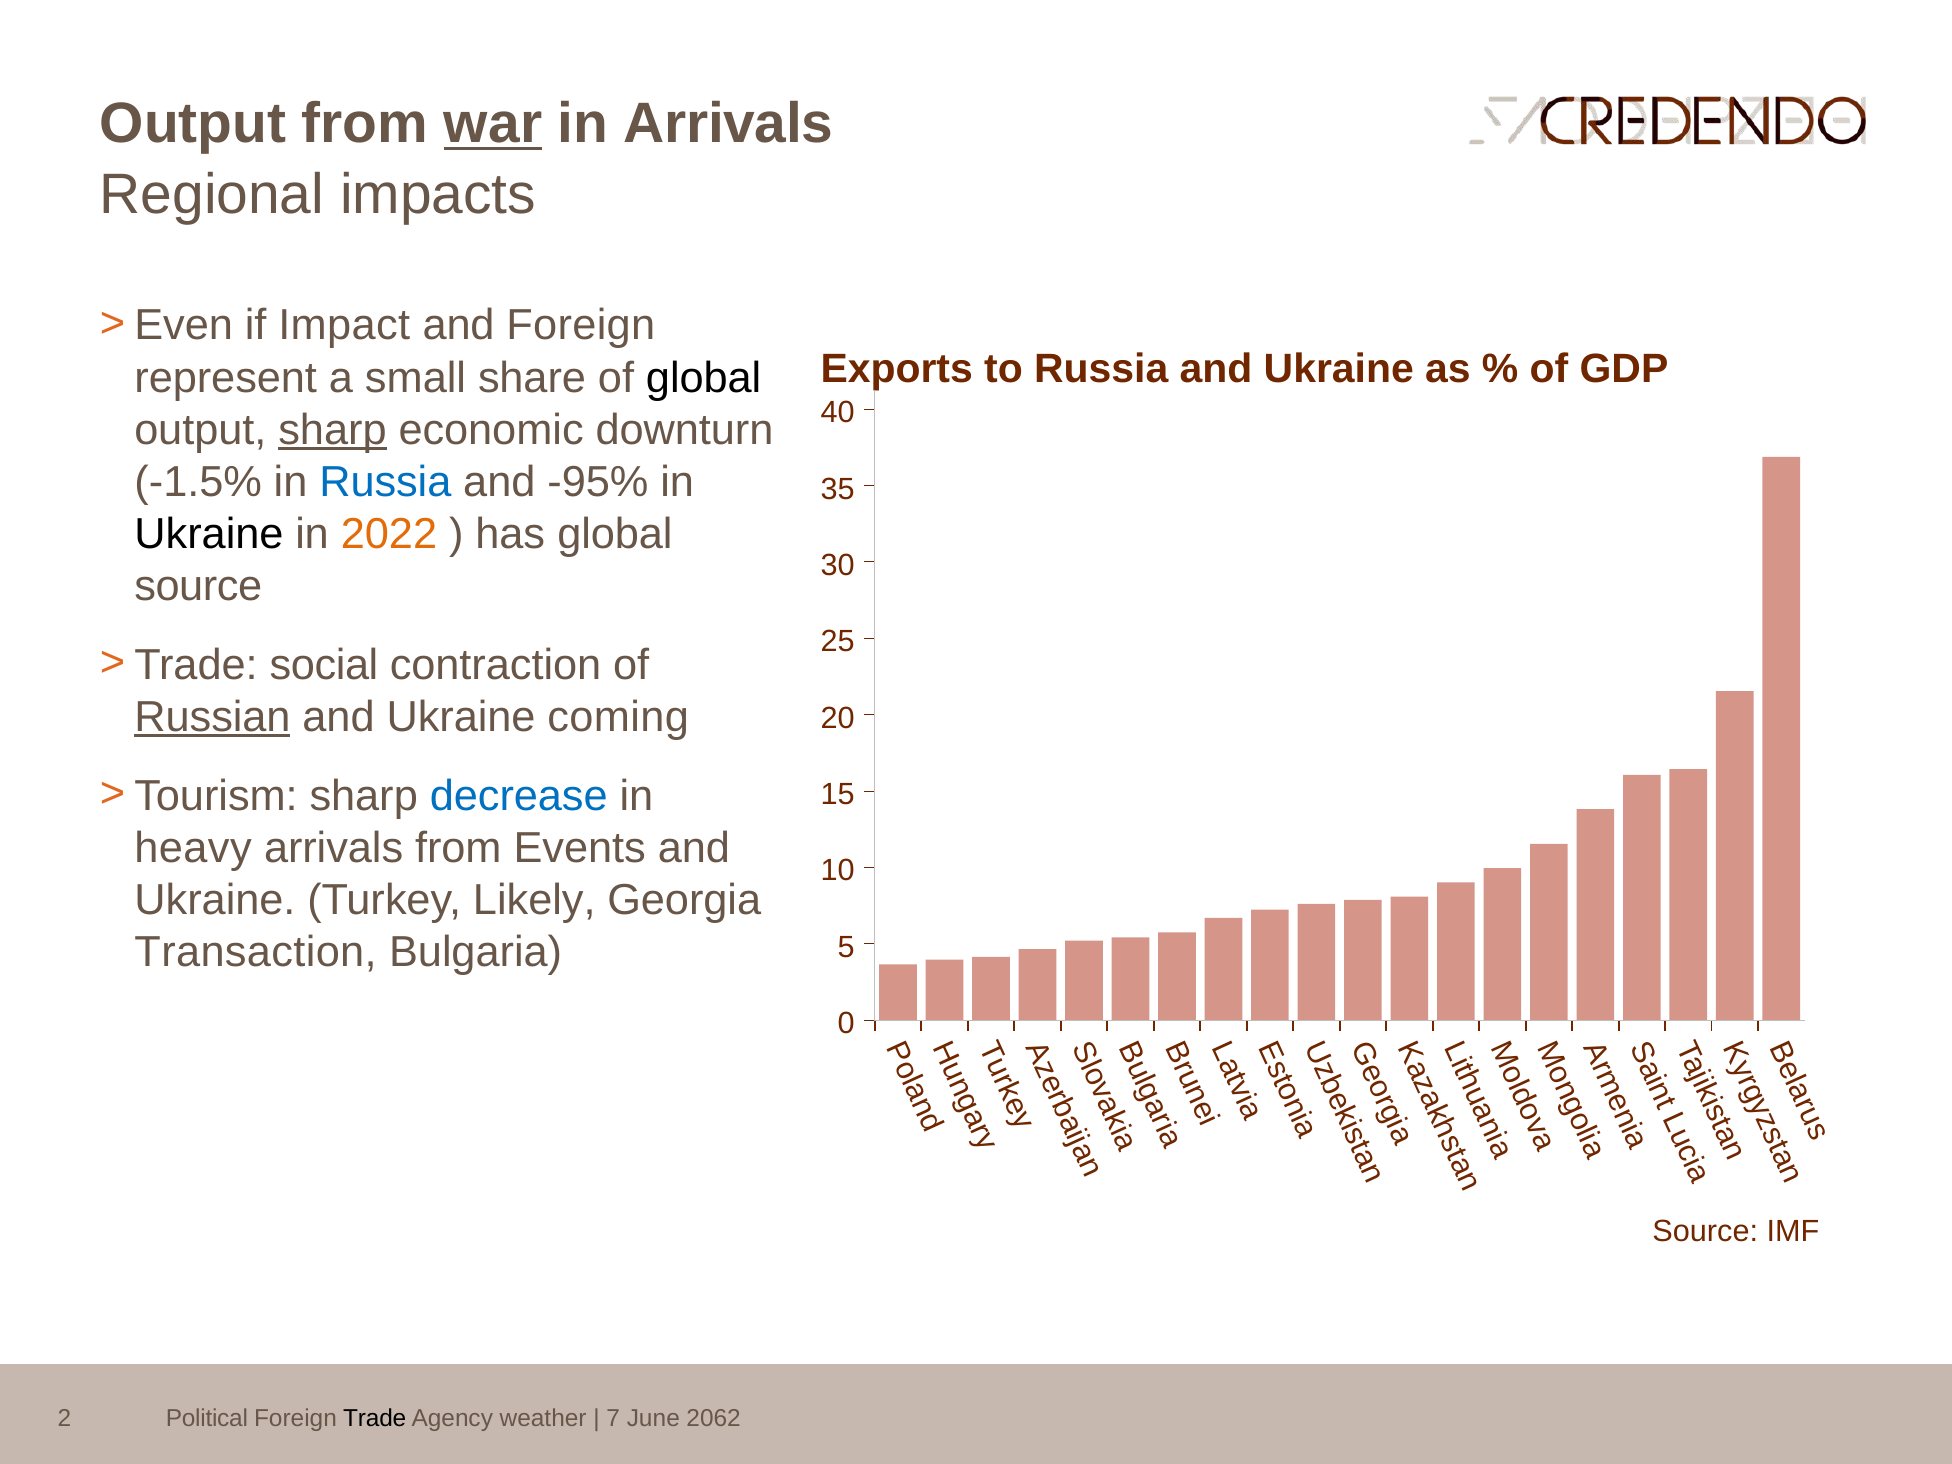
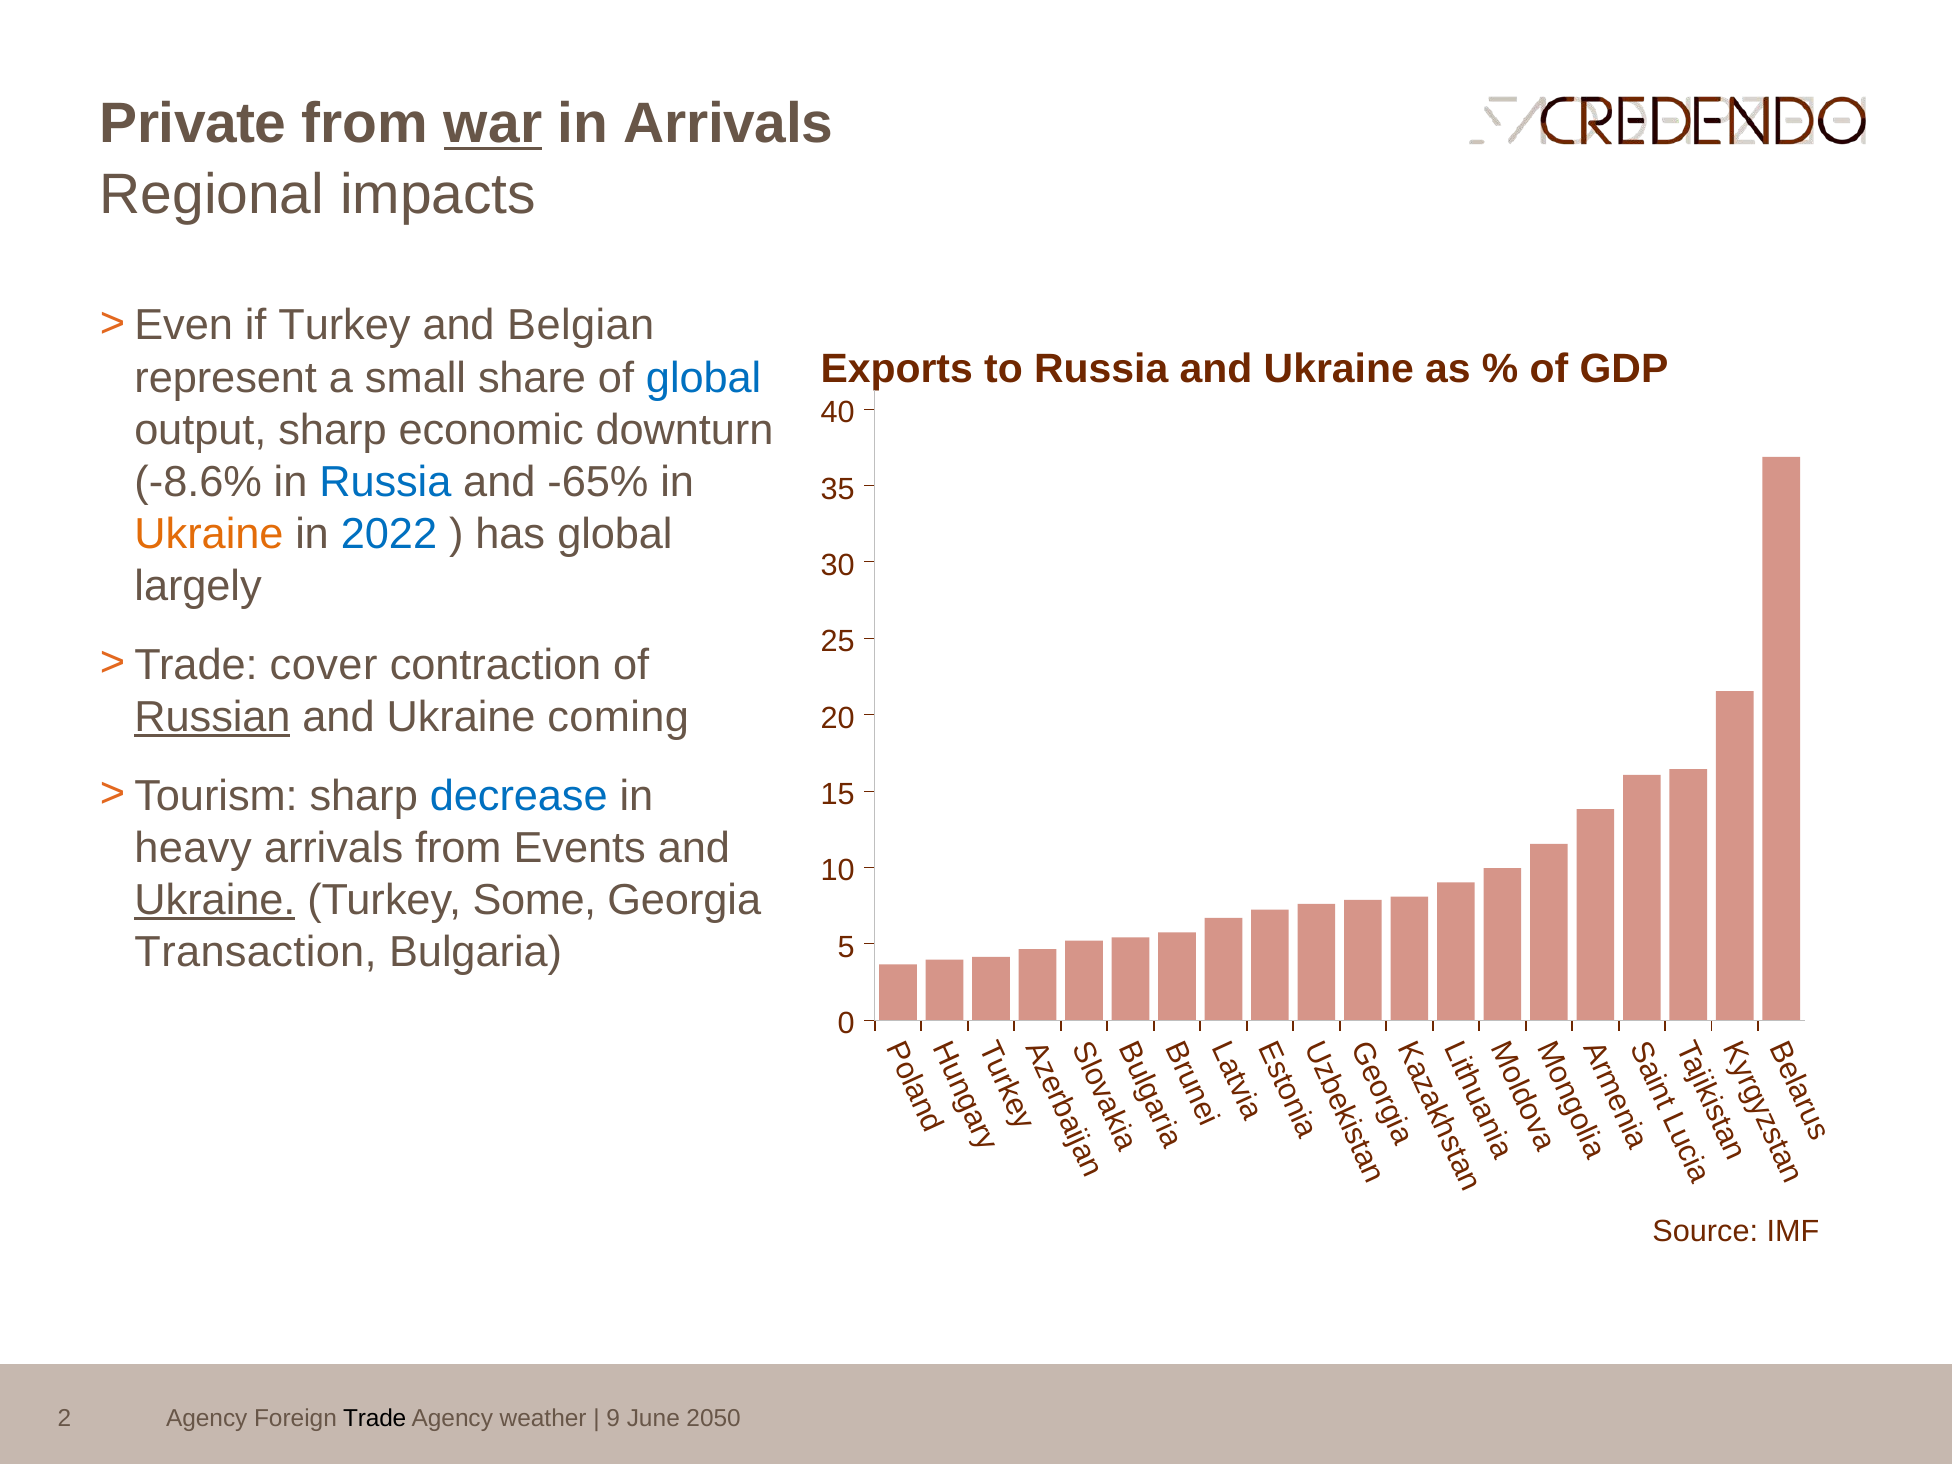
Output: Output -> Private (193, 124)
if Impact: Impact -> Turkey (344, 326)
and Foreign: Foreign -> Belgian (581, 326)
global colour: black -> blue (704, 378)
sharp underline: present -> none (333, 430)
-1.5%: -1.5% -> -8.6% (198, 482)
-95%: -95% -> -65% (598, 482)
Ukraine colour: black -> orange (209, 534)
2022 colour: orange -> blue (389, 534)
source: source -> largely (198, 586)
social: social -> cover (324, 665)
Ukraine underline: none -> present (215, 900)
Likely: Likely -> Some (534, 900)
Political: Political -> Agency (207, 1419)
7: 7 -> 9 (613, 1419)
2062: 2062 -> 2050 (714, 1419)
